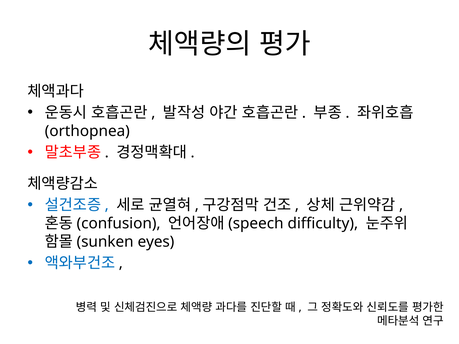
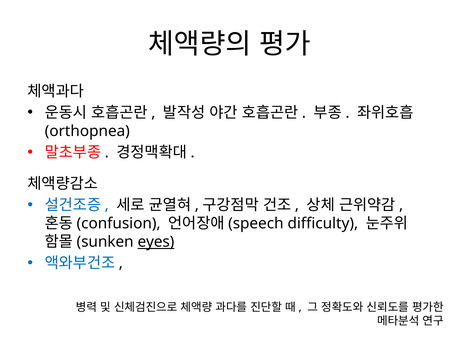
eyes underline: none -> present (156, 242)
